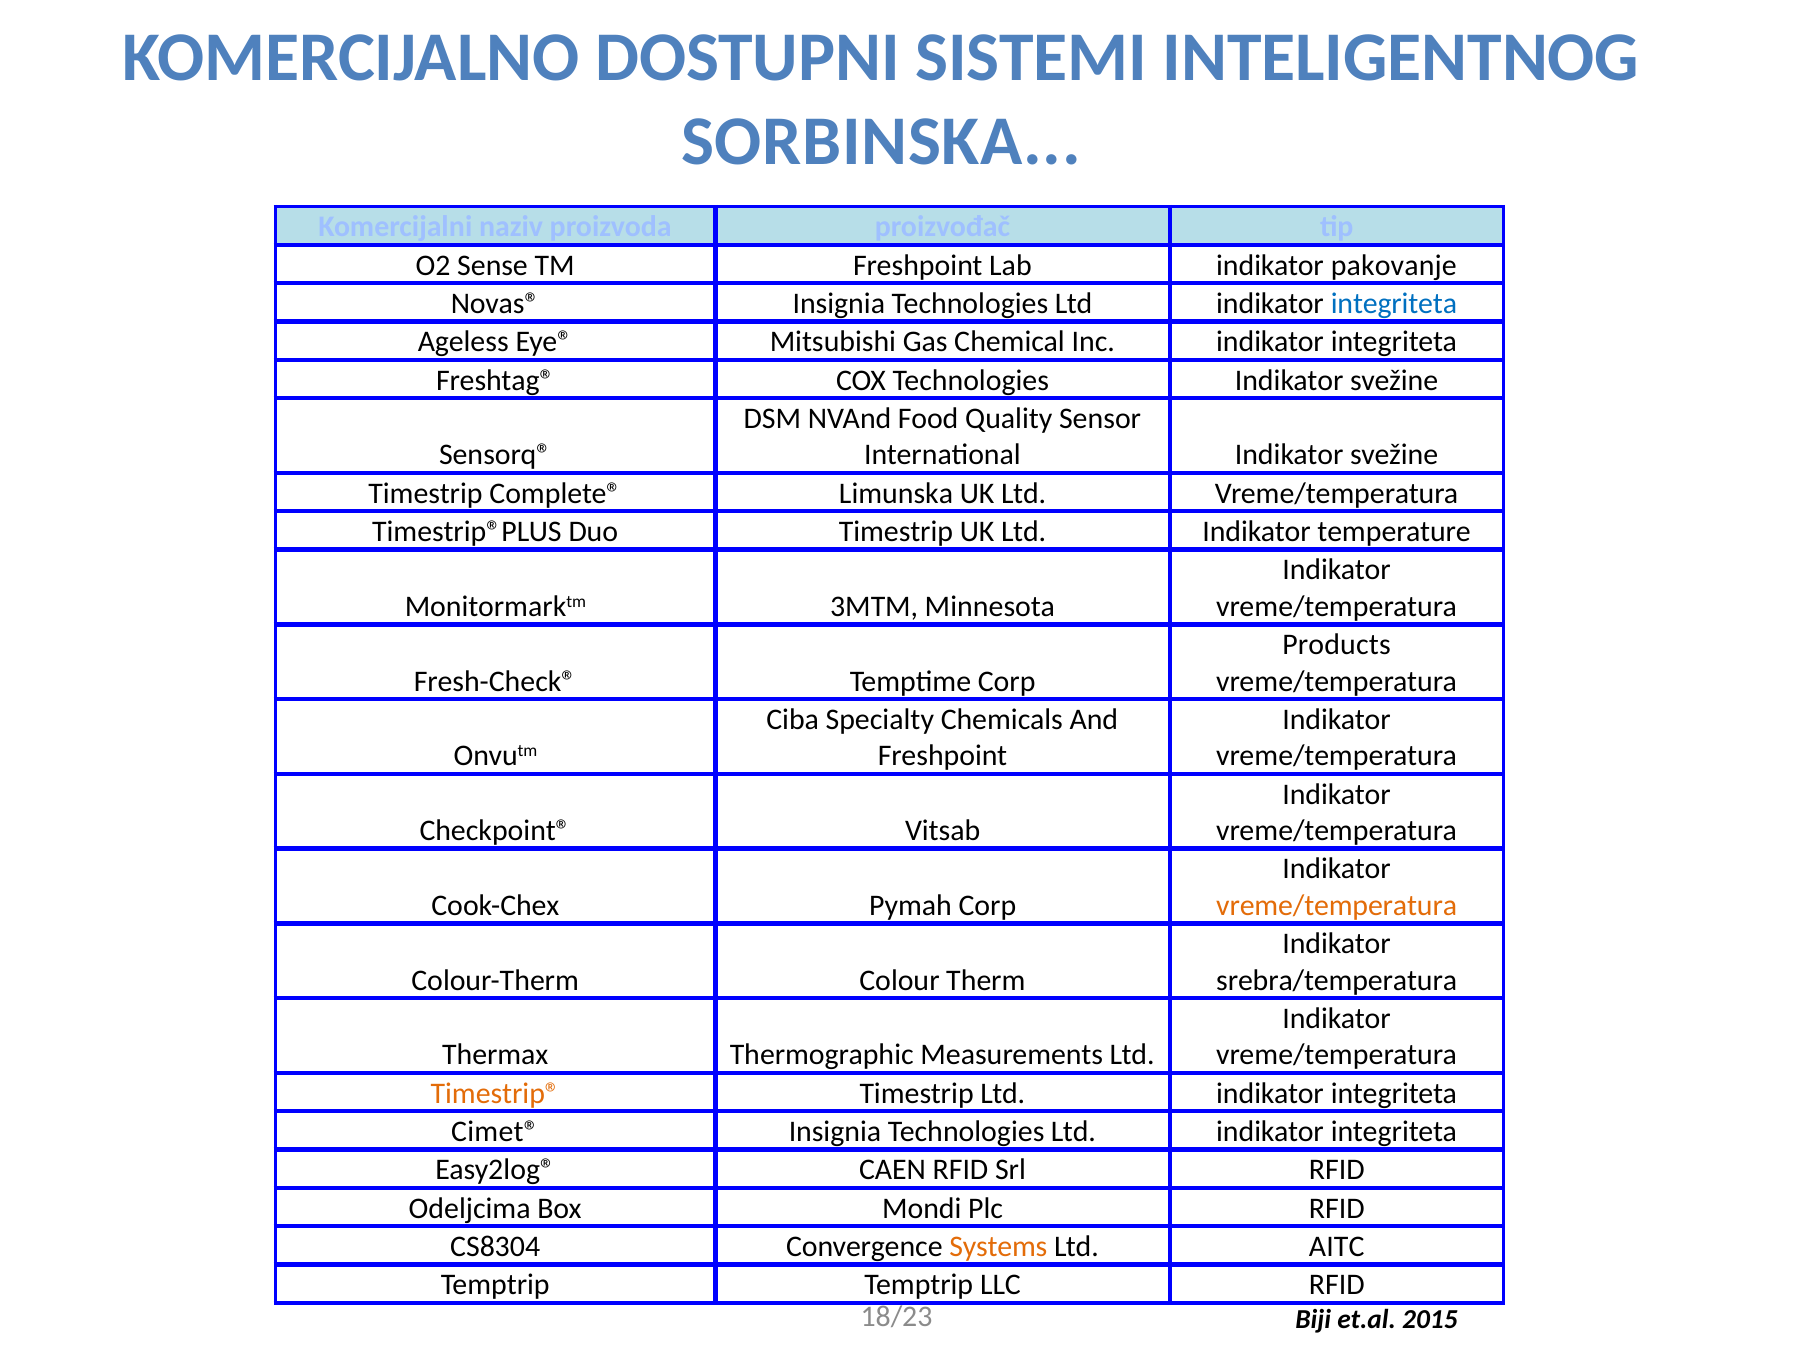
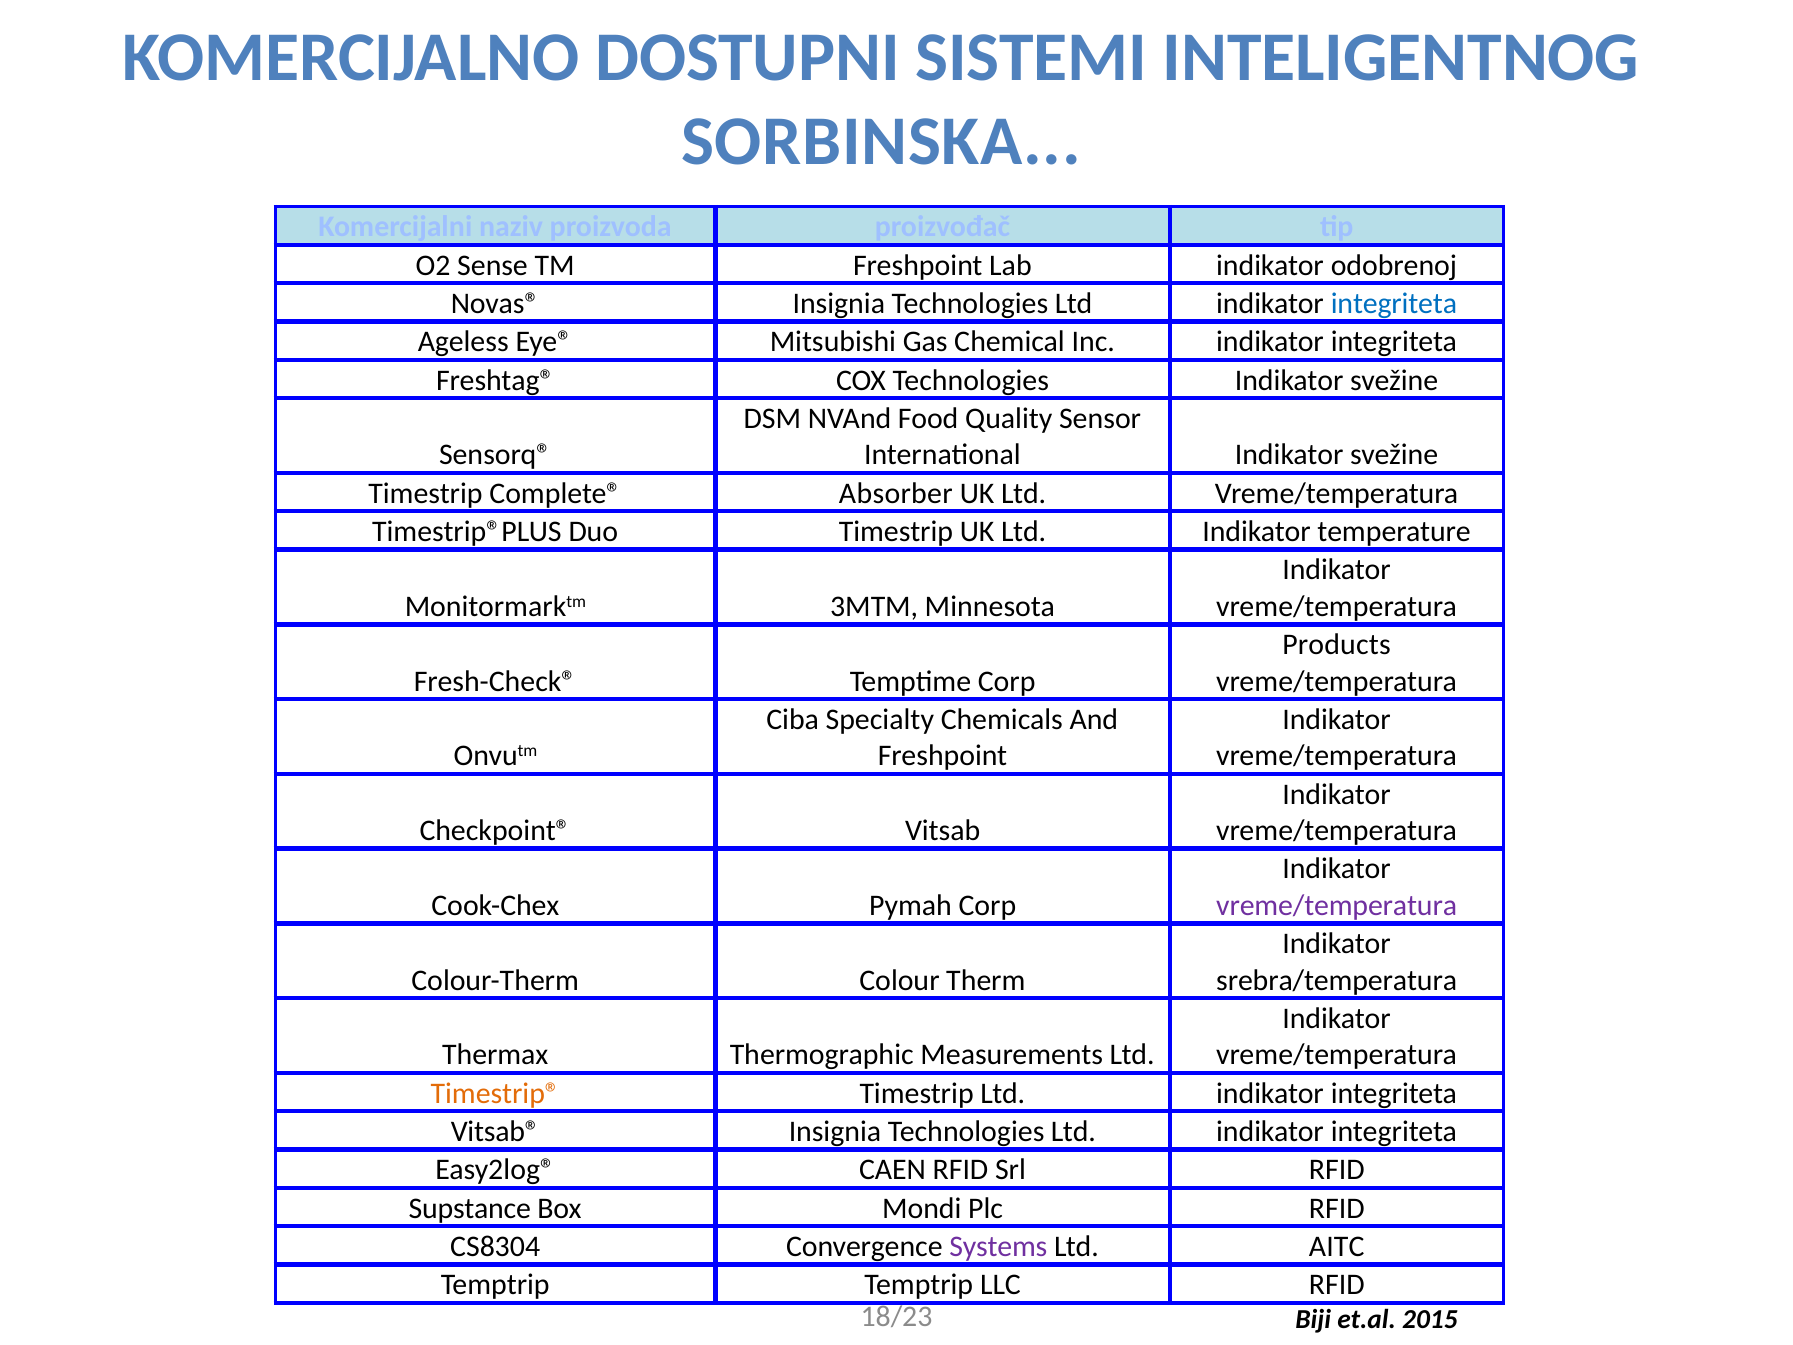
pakovanje: pakovanje -> odobrenoj (1394, 265)
Limunska: Limunska -> Absorber (896, 493)
vreme/temperatura colour: orange -> purple (1337, 905)
Cimet®: Cimet® -> Vitsab® (495, 1132)
Odeljcima: Odeljcima -> Supstance (470, 1208)
Systems colour: orange -> purple (998, 1247)
